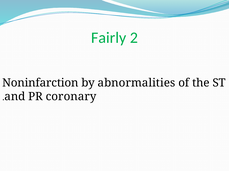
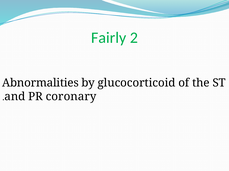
Noninfarction: Noninfarction -> Abnormalities (40, 83)
abnormalities: abnormalities -> glucocorticoid (137, 83)
